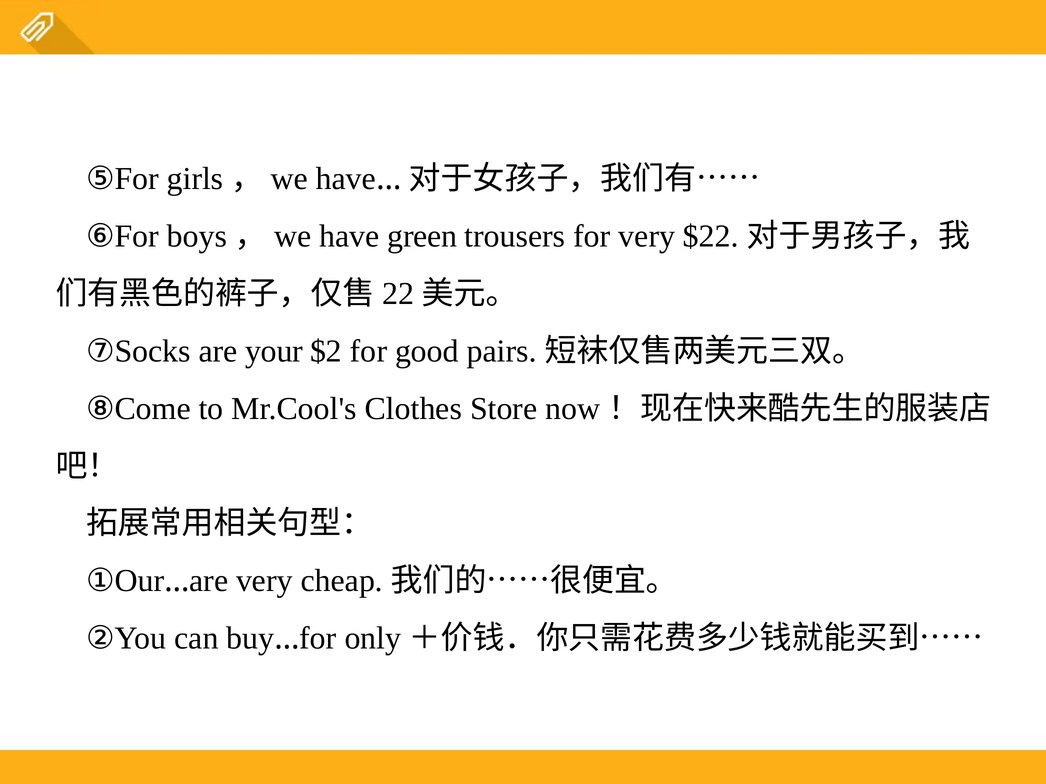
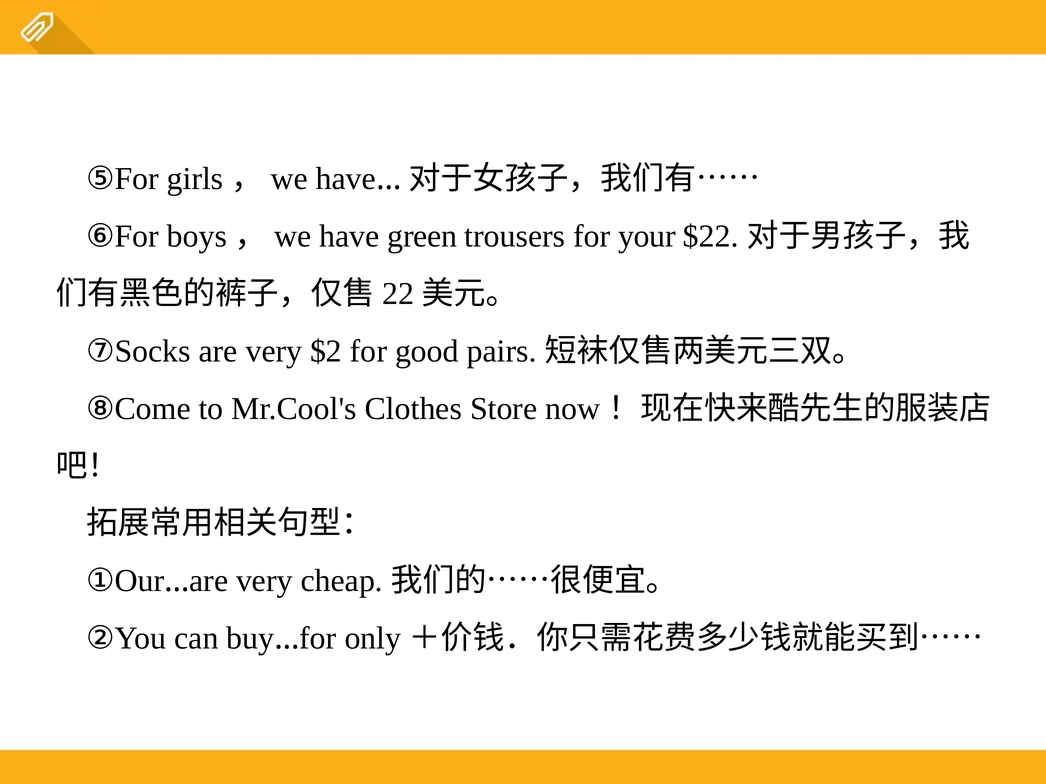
for very: very -> your (647, 236)
⑦Socks are your: your -> very (274, 351)
